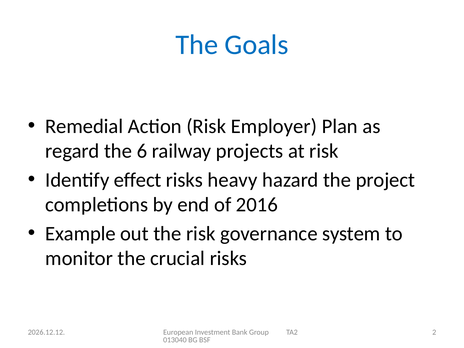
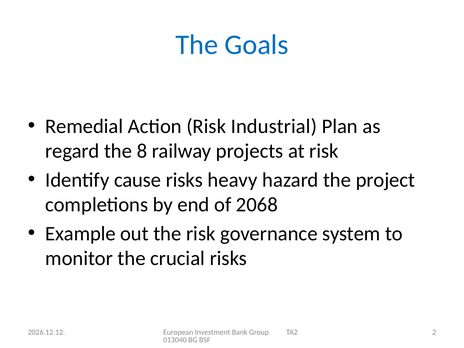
Employer: Employer -> Industrial (274, 126)
6: 6 -> 8 (142, 151)
effect: effect -> cause (138, 180)
2016: 2016 -> 2068 (257, 205)
